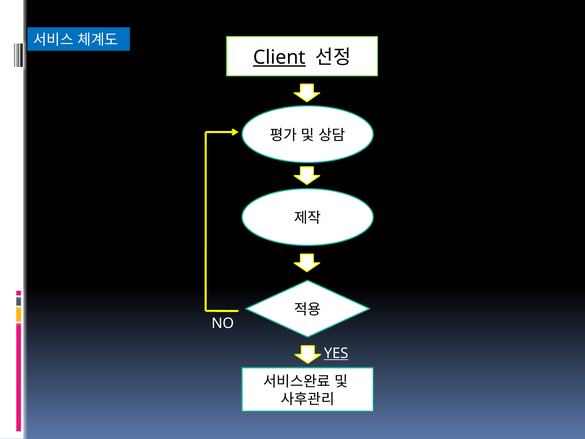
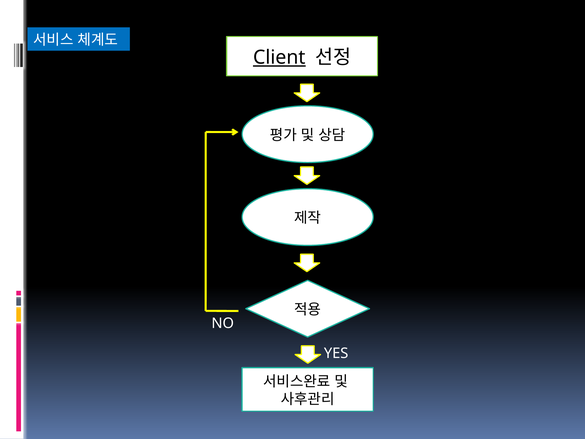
YES underline: present -> none (336, 353)
